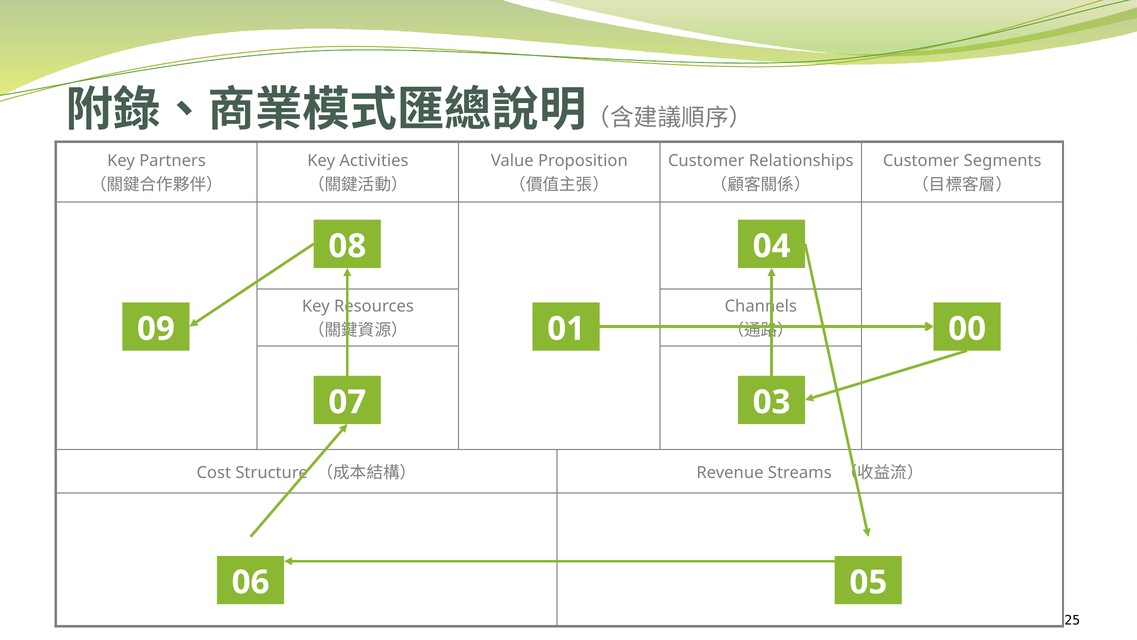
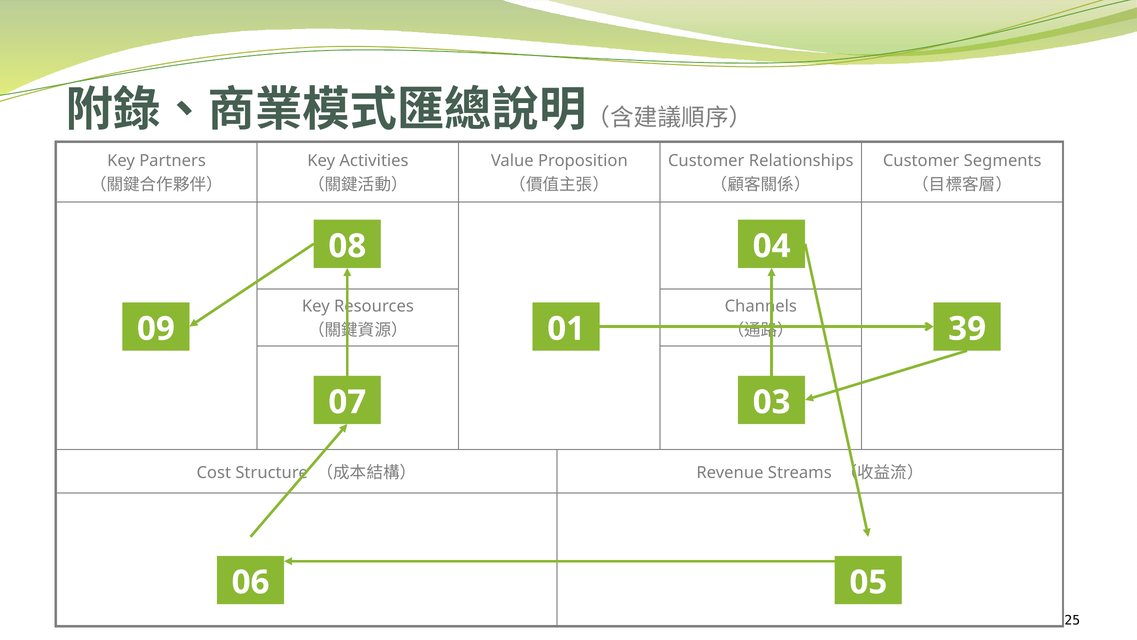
00: 00 -> 39 (967, 329)
